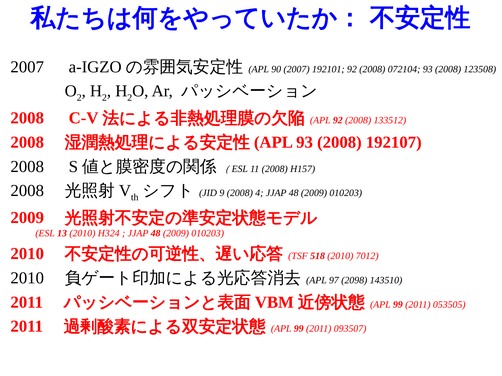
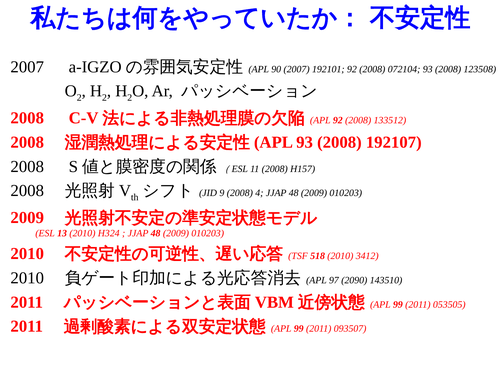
7012: 7012 -> 3412 (367, 256)
2098: 2098 -> 2090 (354, 281)
